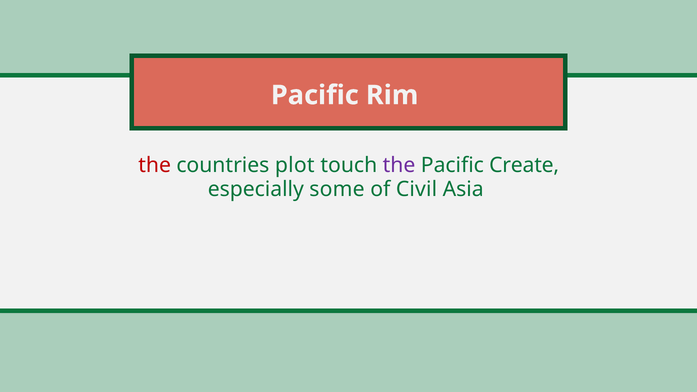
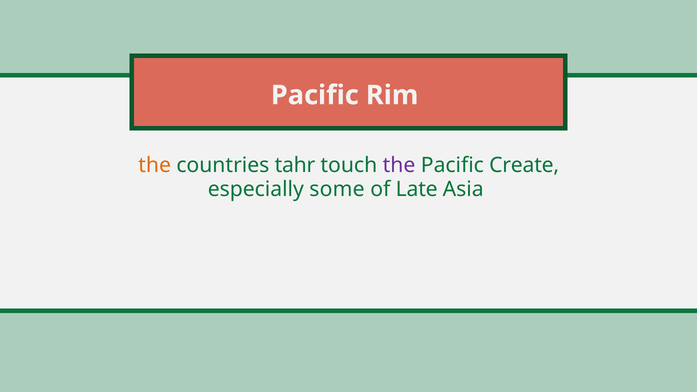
the colour: red -> orange (155, 165)
plot: plot -> tahr (295, 165)
Civil: Civil -> Late (417, 190)
